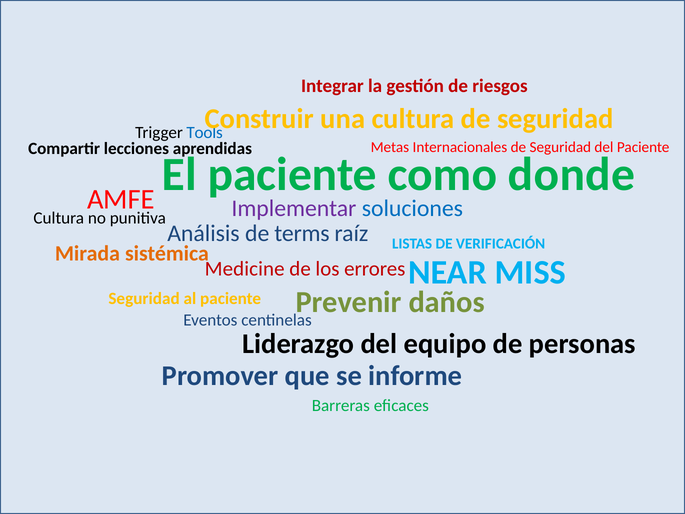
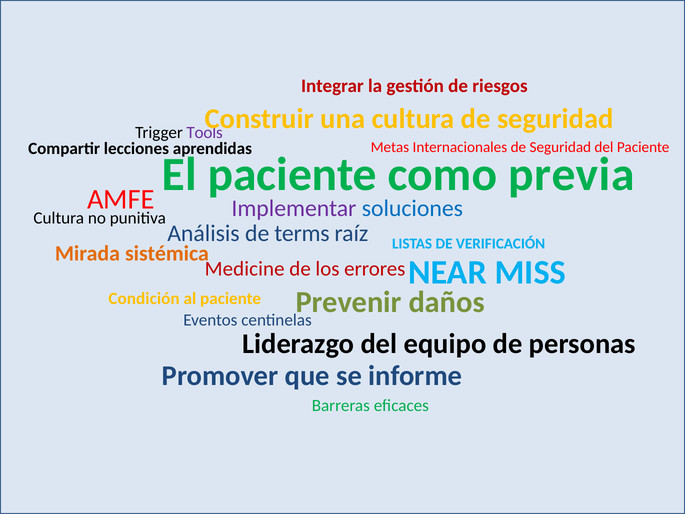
Tools colour: blue -> purple (205, 133)
donde: donde -> previa (571, 174)
Seguridad: Seguridad -> Condición (144, 298)
